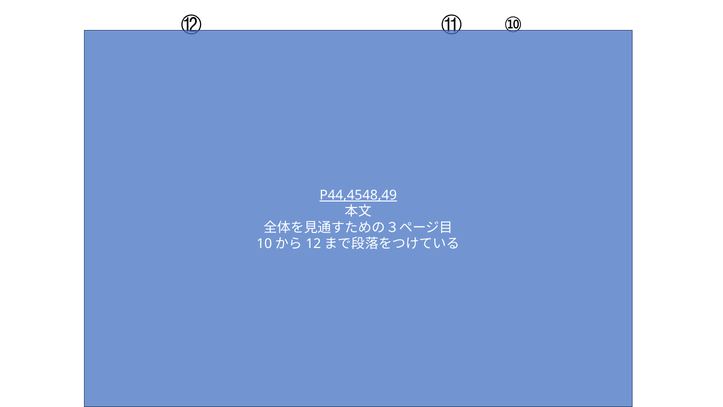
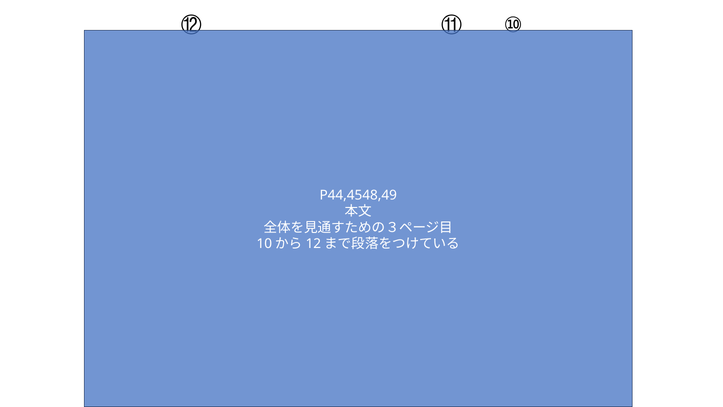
P44,4548,49 underline: present -> none (358, 195)
